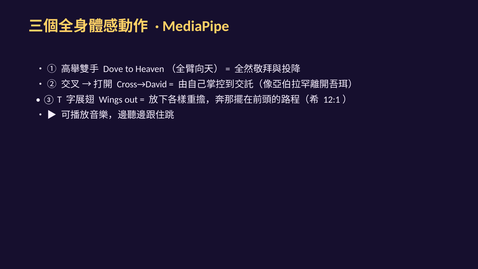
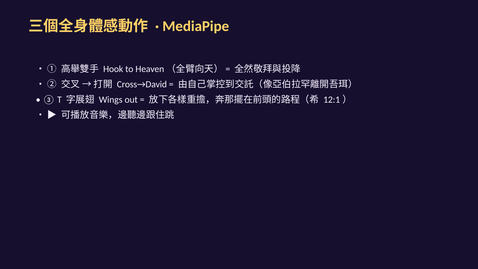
Dove: Dove -> Hook (113, 69)
